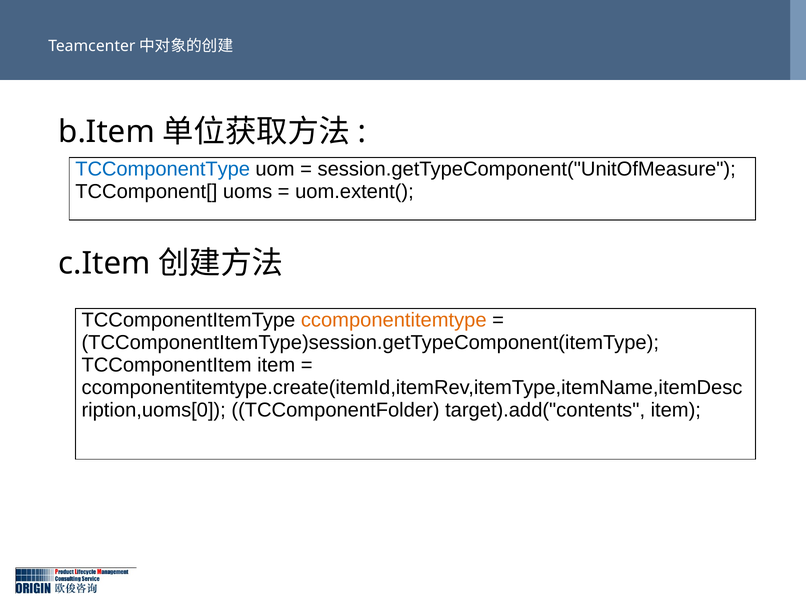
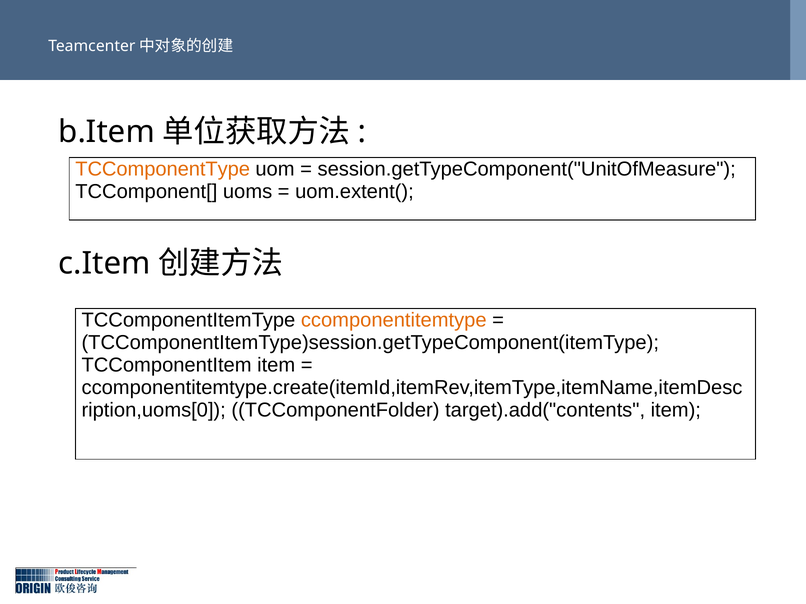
TCComponentType colour: blue -> orange (163, 169)
